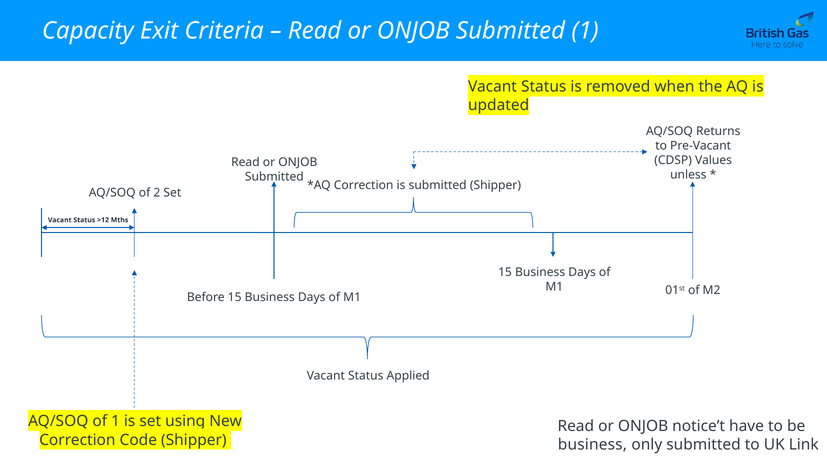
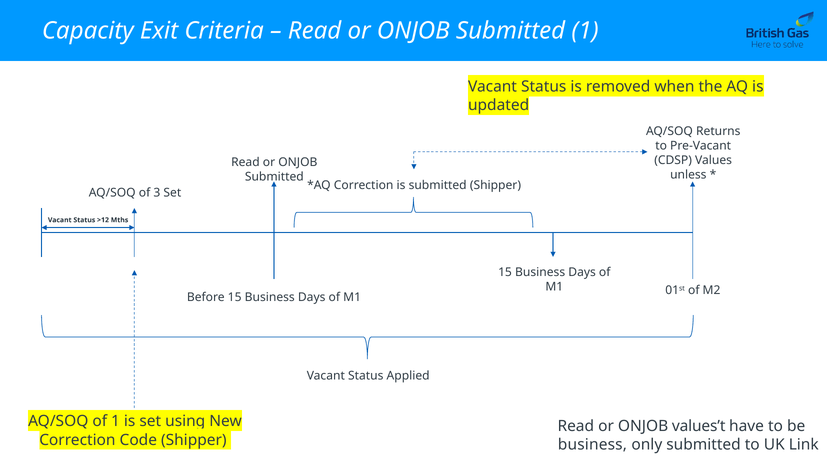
2: 2 -> 3 (157, 193)
notice’t: notice’t -> values’t (699, 426)
